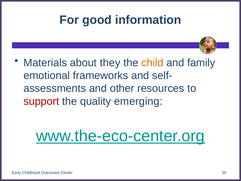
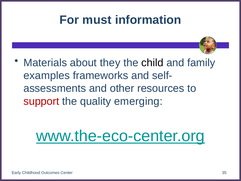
good: good -> must (97, 20)
child colour: orange -> black (152, 63)
emotional: emotional -> examples (47, 75)
